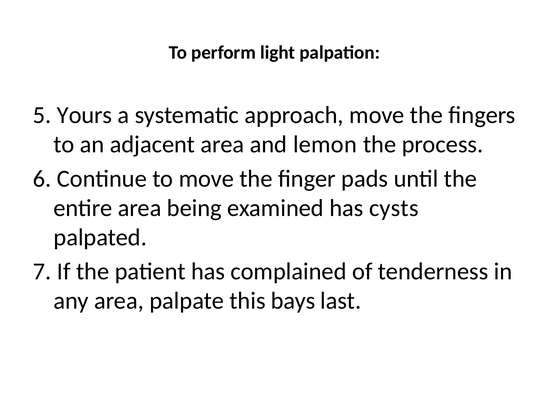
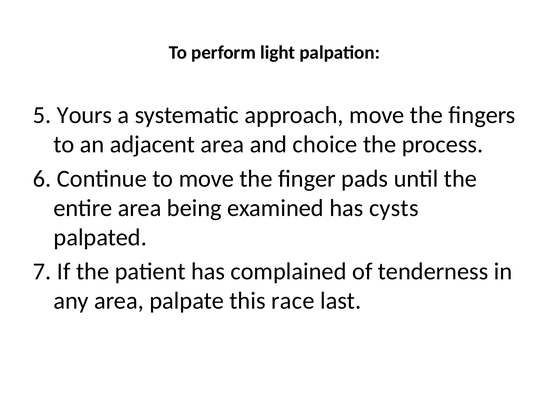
lemon: lemon -> choice (325, 144)
bays: bays -> race (293, 301)
